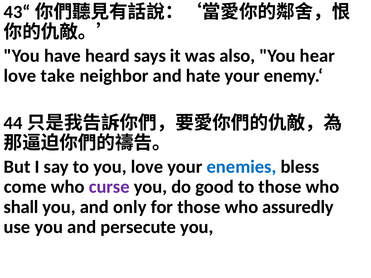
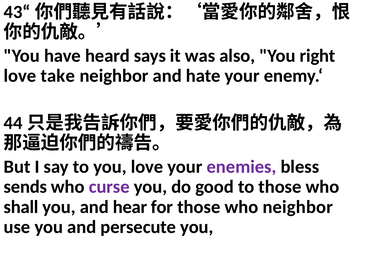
hear: hear -> right (318, 56)
enemies colour: blue -> purple (242, 167)
come: come -> sends (25, 187)
only: only -> hear (130, 207)
who assuredly: assuredly -> neighbor (298, 207)
